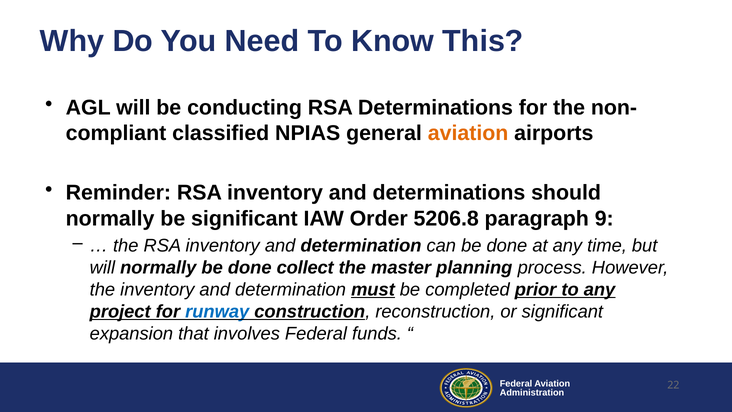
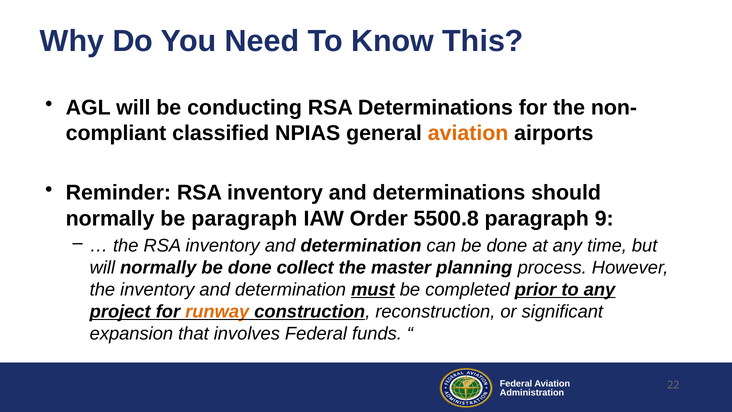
be significant: significant -> paragraph (244, 218)
5206.8: 5206.8 -> 5500.8 (446, 218)
runway colour: blue -> orange (217, 311)
